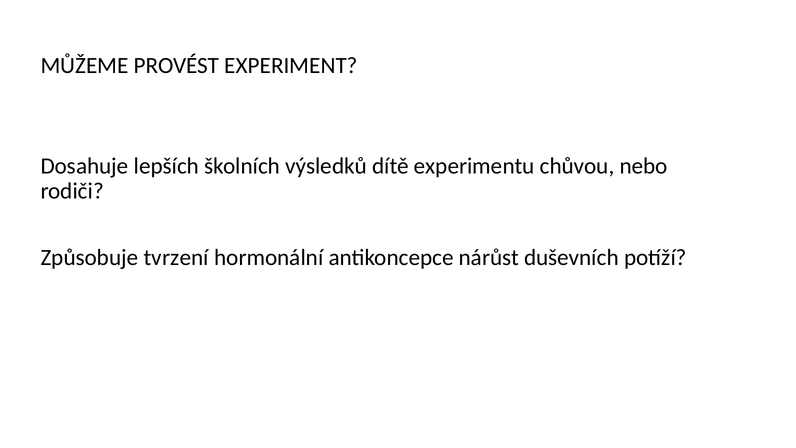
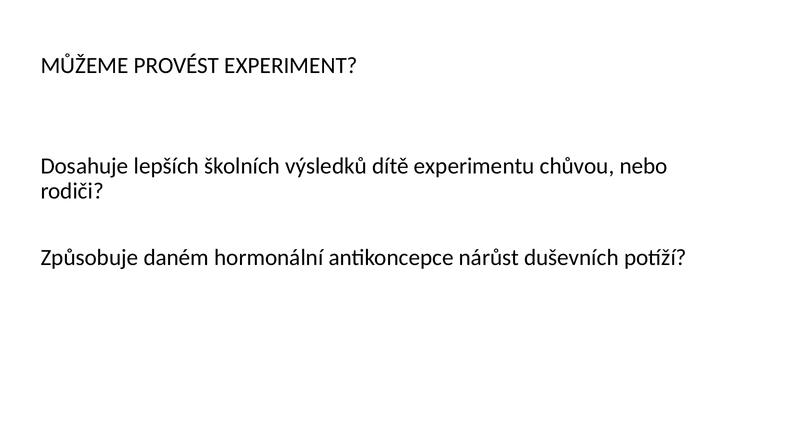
tvrzení: tvrzení -> daném (176, 258)
